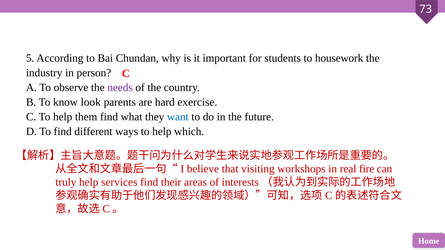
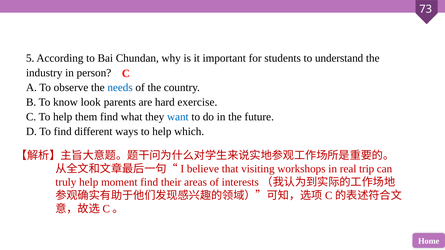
housework: housework -> understand (339, 58)
needs colour: purple -> blue (120, 88)
fire: fire -> trip (367, 169)
services: services -> moment (119, 182)
